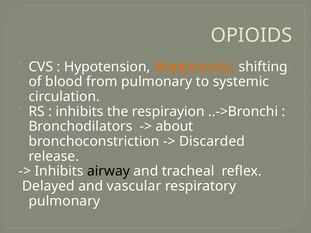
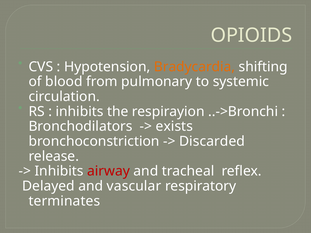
about: about -> exists (174, 127)
airway colour: black -> red (108, 171)
pulmonary: pulmonary -> terminates (64, 201)
